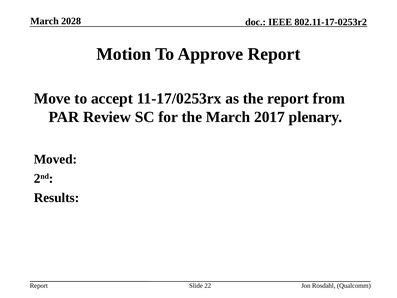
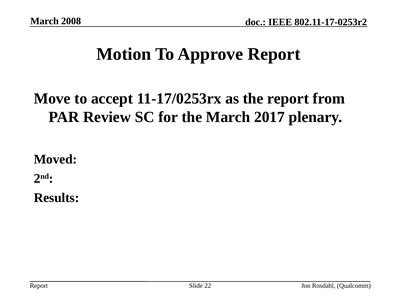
2028: 2028 -> 2008 (71, 21)
